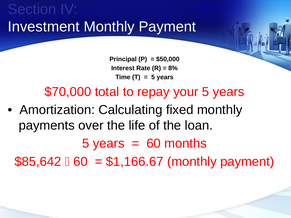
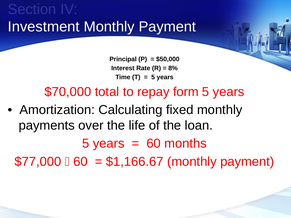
your: your -> form (186, 92)
$85,642: $85,642 -> $77,000 (38, 162)
